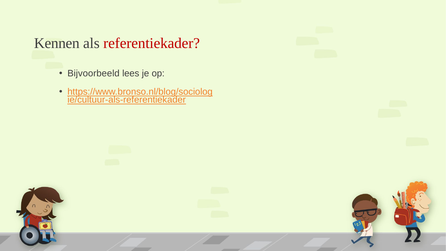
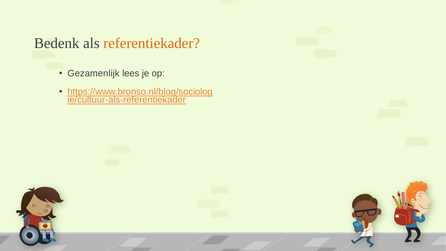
Kennen: Kennen -> Bedenk (57, 43)
referentiekader colour: red -> orange (152, 43)
Bijvoorbeeld: Bijvoorbeeld -> Gezamenlijk (94, 73)
